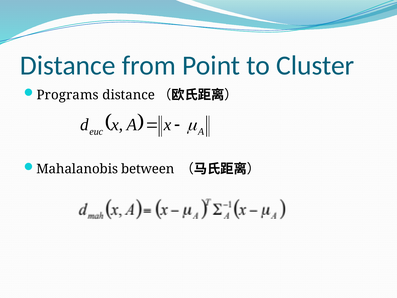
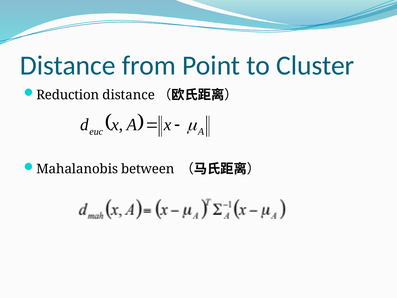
Programs: Programs -> Reduction (68, 95)
